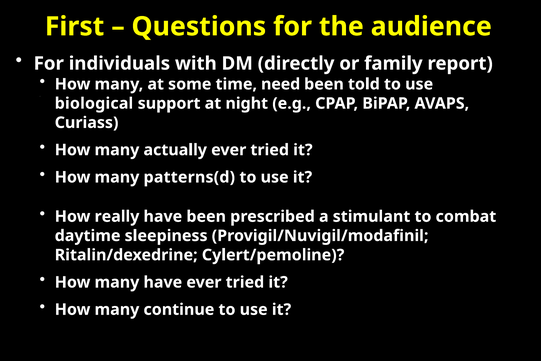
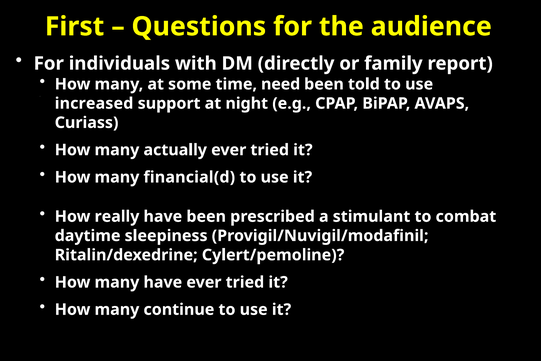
biological: biological -> increased (94, 103)
patterns(d: patterns(d -> financial(d (189, 177)
